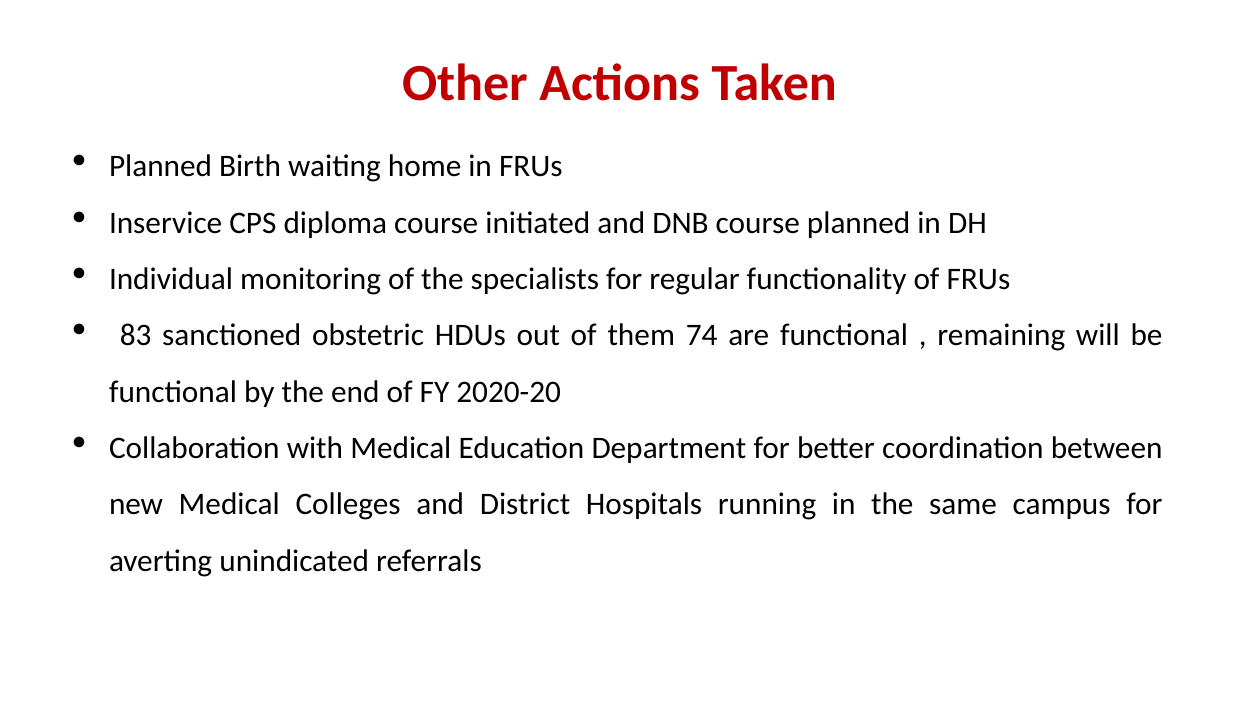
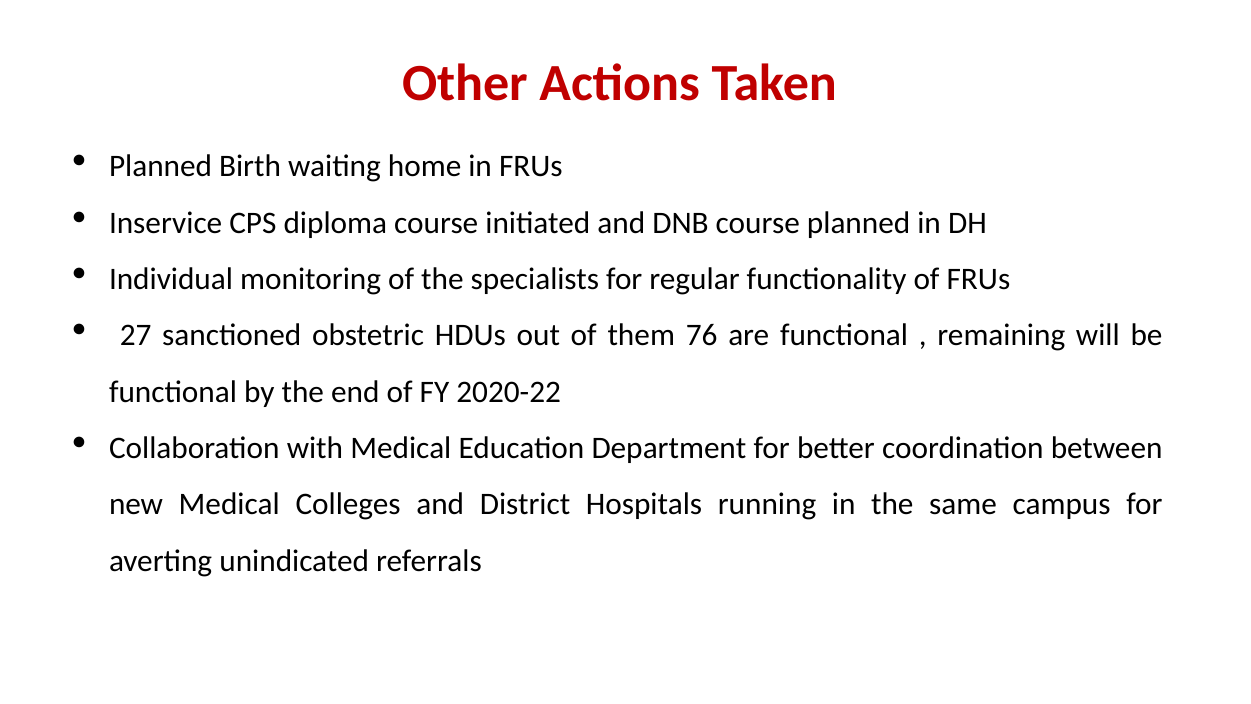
83: 83 -> 27 (136, 335)
74: 74 -> 76 (702, 335)
2020-20: 2020-20 -> 2020-22 (509, 392)
